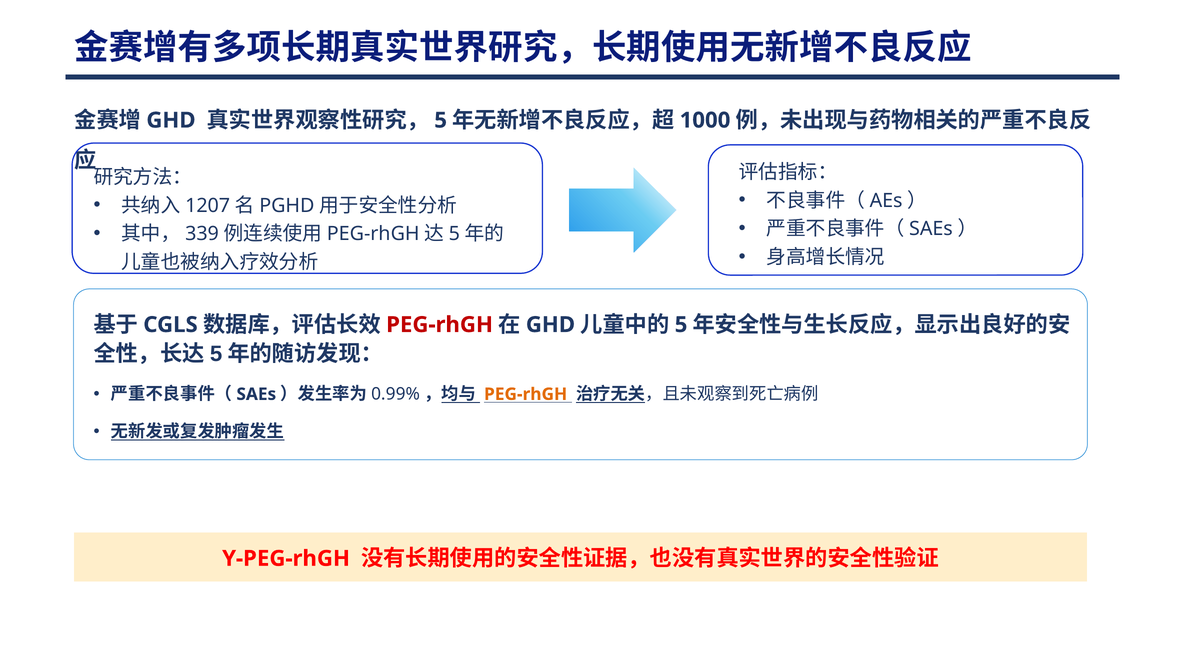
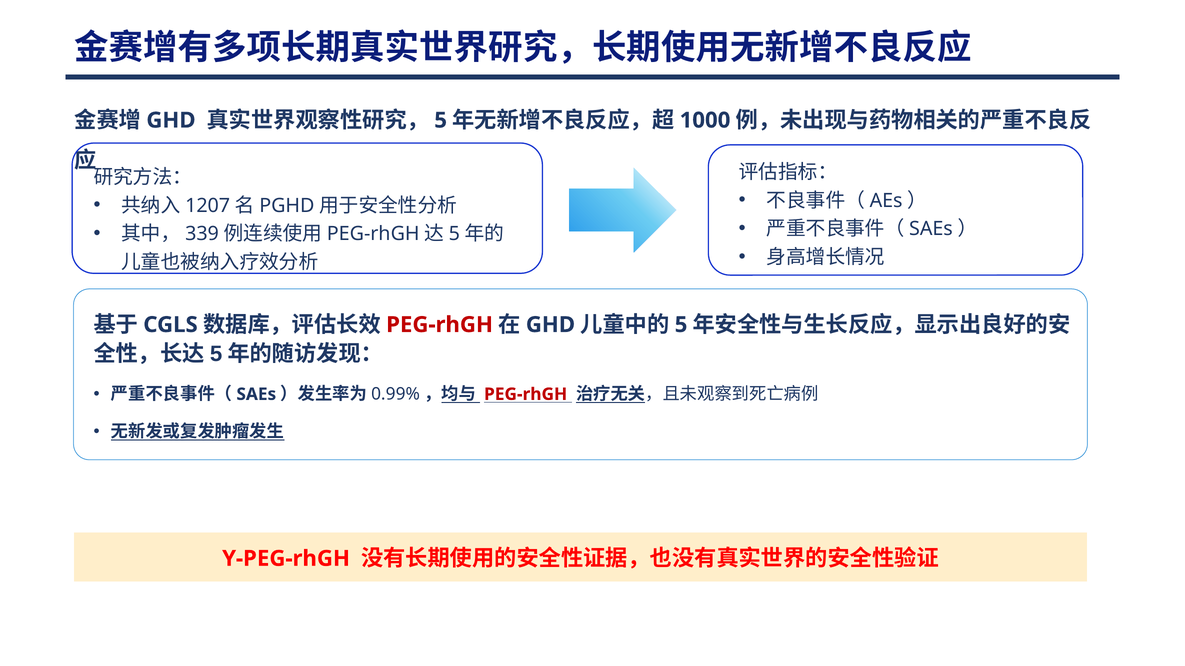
PEG-rhGH colour: orange -> red (526, 395)
